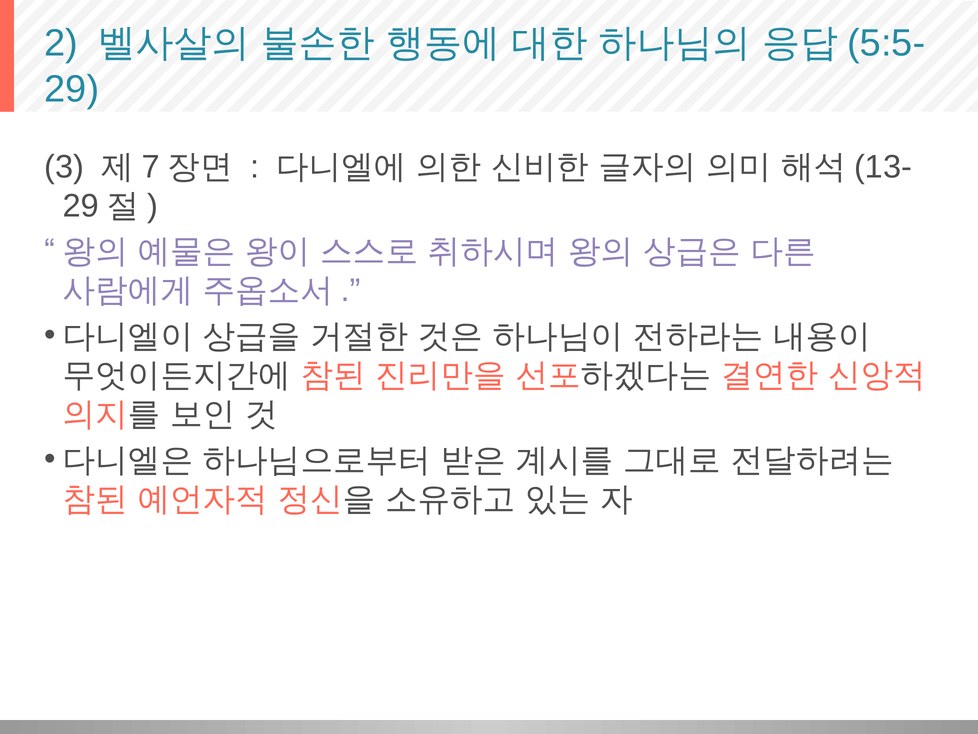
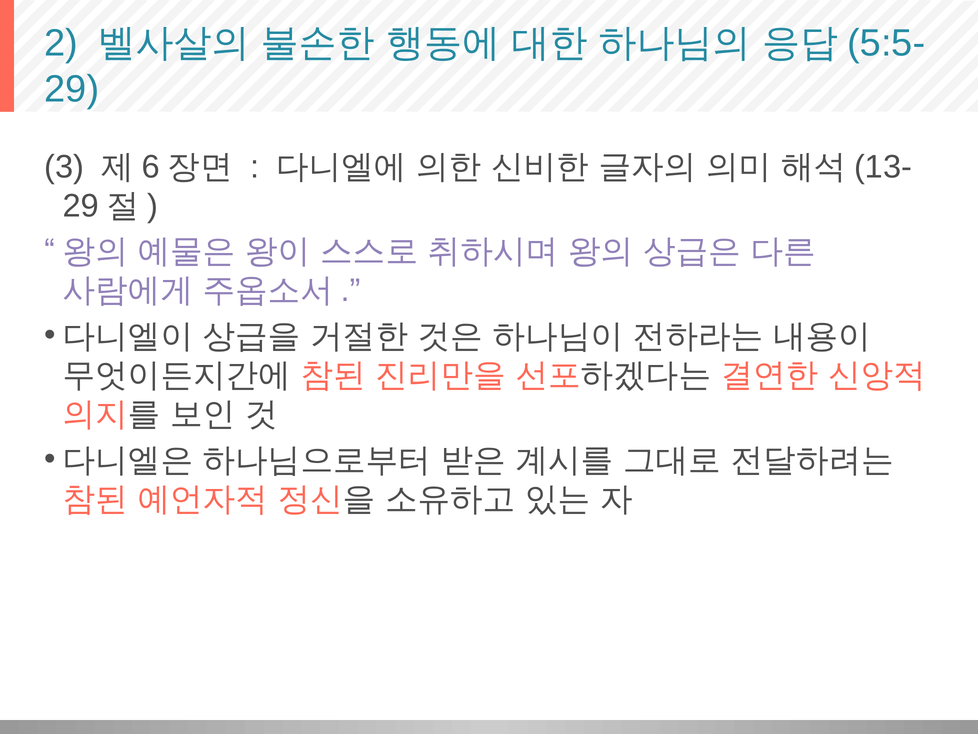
7: 7 -> 6 (151, 167)
